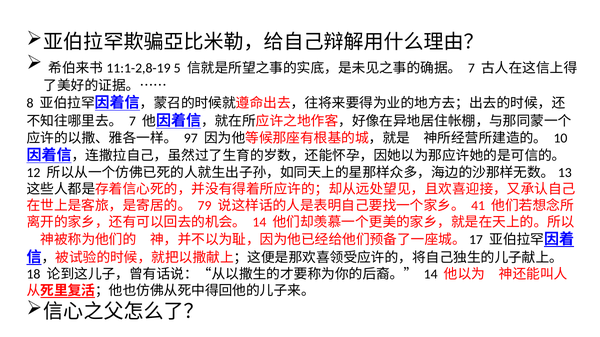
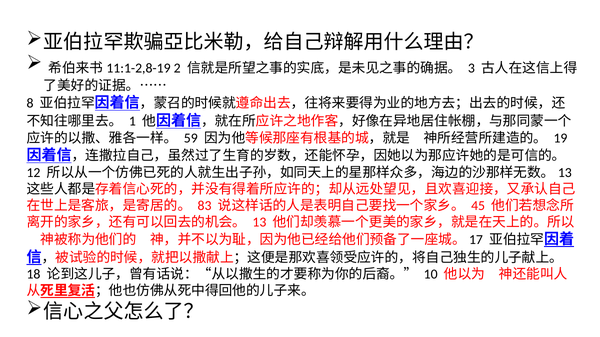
5: 5 -> 2 (177, 68)
7: 7 -> 3 (471, 68)
7: 7 -> 1 (132, 122)
97: 97 -> 59 (191, 138)
10: 10 -> 19 (560, 138)
79: 79 -> 83 (205, 206)
41: 41 -> 45 (478, 206)
14: 14 -> 13 (259, 222)
14: 14 -> 10 (431, 275)
